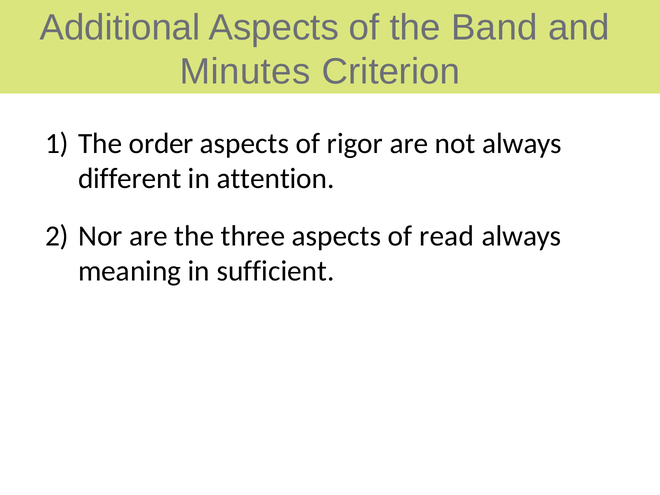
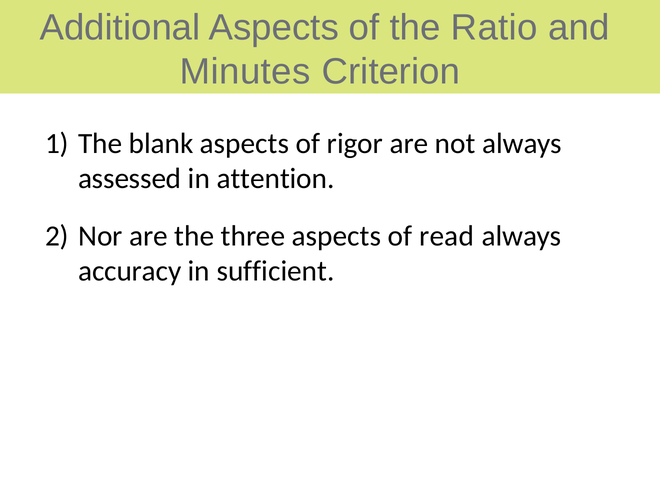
Band: Band -> Ratio (494, 28)
order: order -> blank (161, 143)
different: different -> assessed (130, 179)
meaning: meaning -> accuracy (130, 271)
